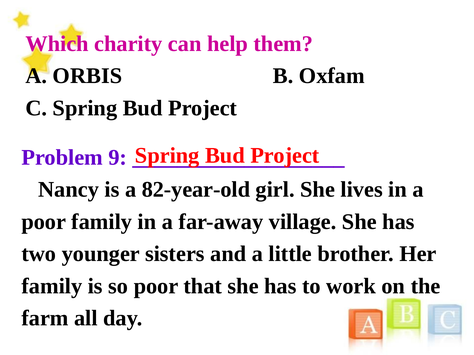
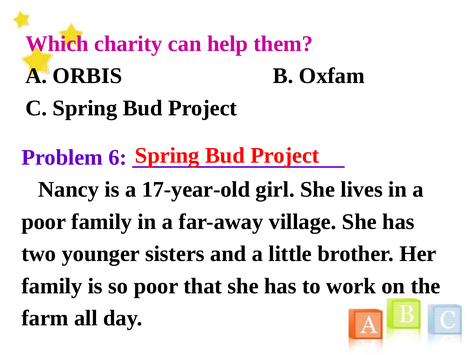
9: 9 -> 6 (118, 158)
82-year-old: 82-year-old -> 17-year-old (196, 190)
